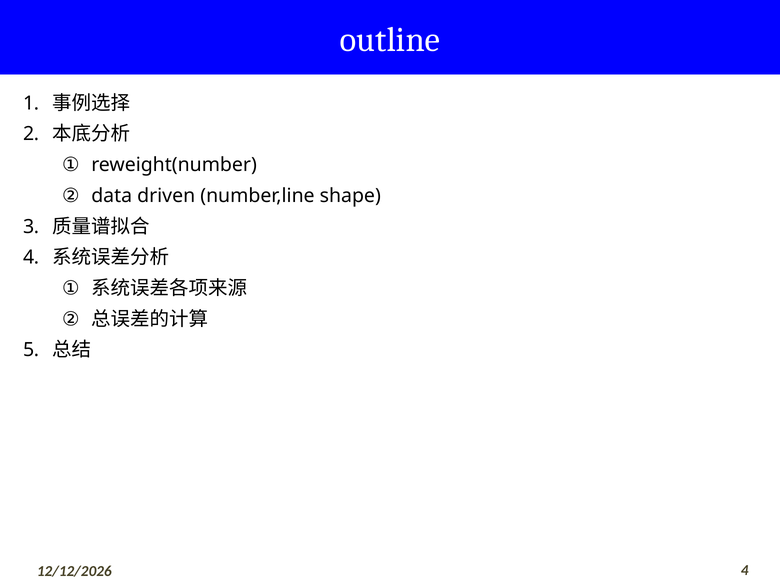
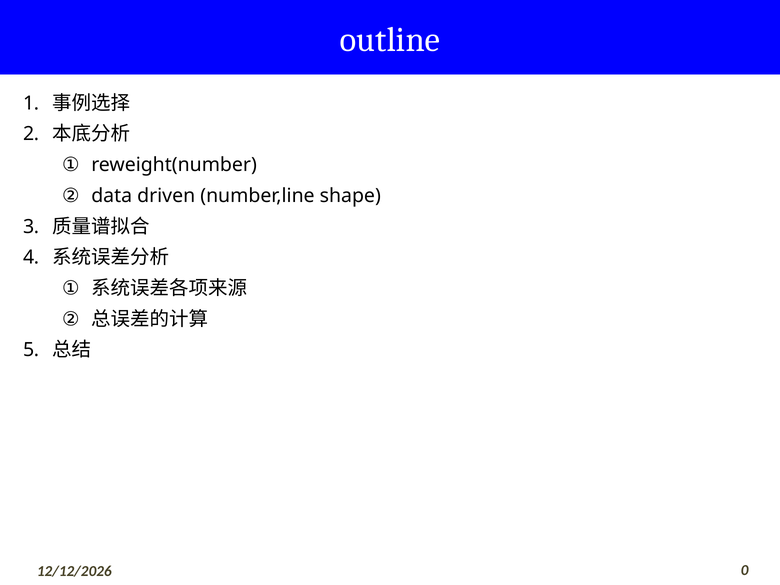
4: 4 -> 0 (745, 570)
